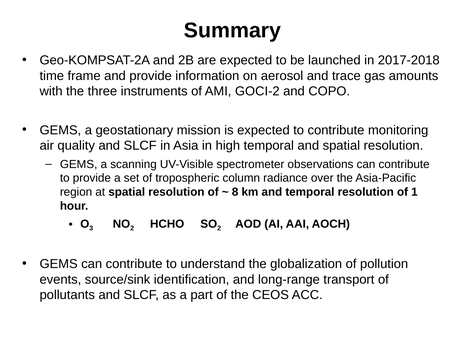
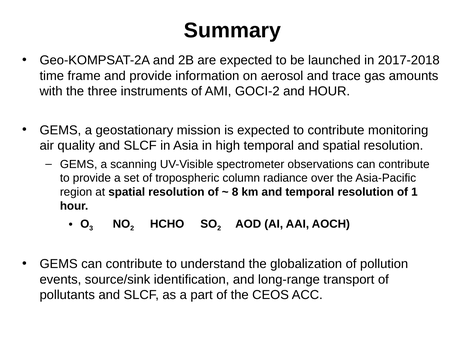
and COPO: COPO -> HOUR (329, 91)
